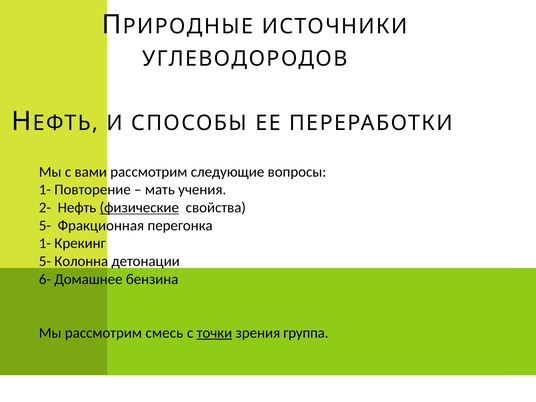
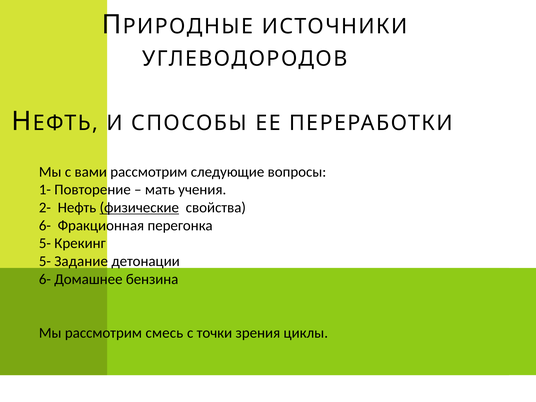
5-: 5- -> 6- (45, 226)
1-: 1- -> 5- (45, 243)
Колонна: Колонна -> Задание (81, 261)
точки underline: present -> none (214, 333)
группа: группа -> циклы (306, 333)
